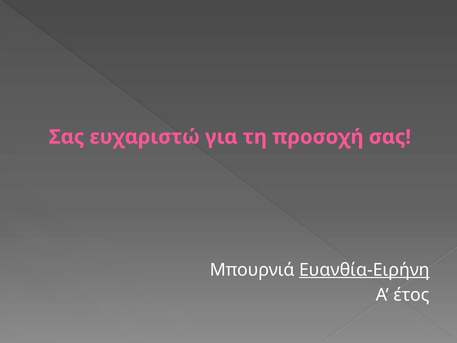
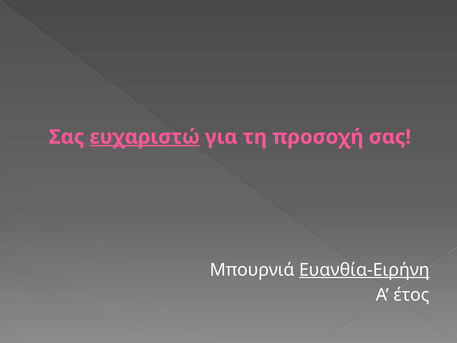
ευχαριστώ underline: none -> present (145, 137)
